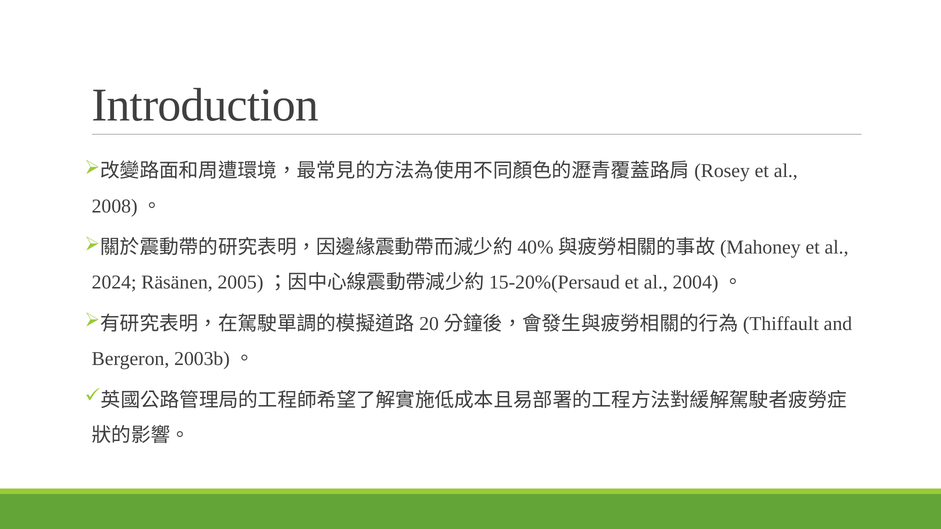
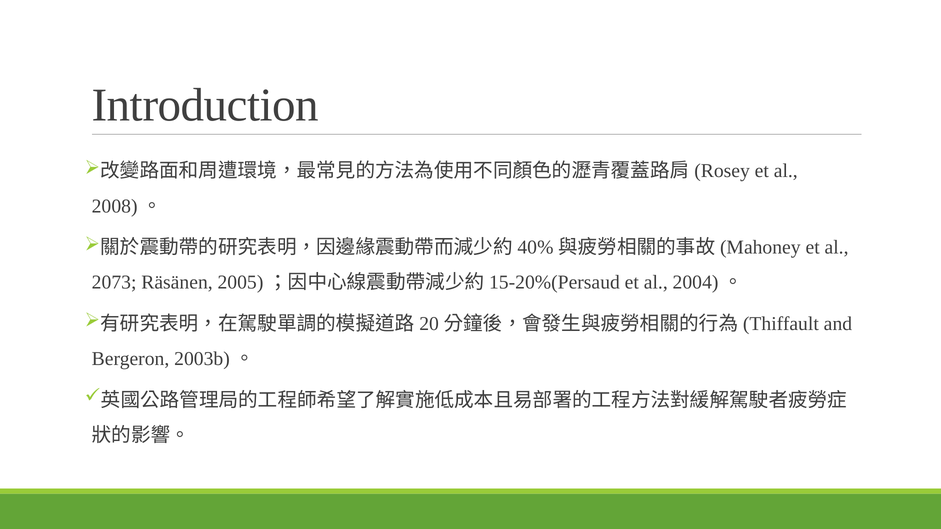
2024: 2024 -> 2073 (114, 283)
